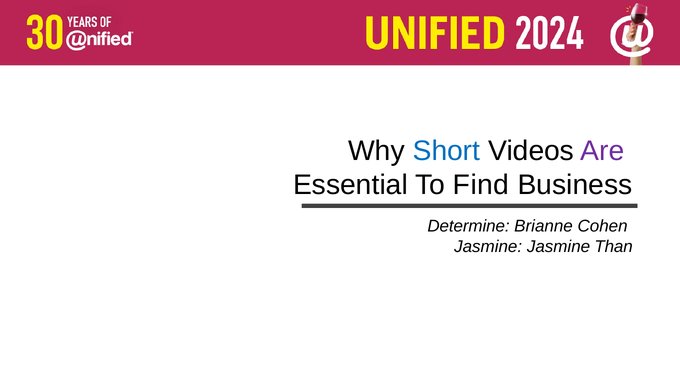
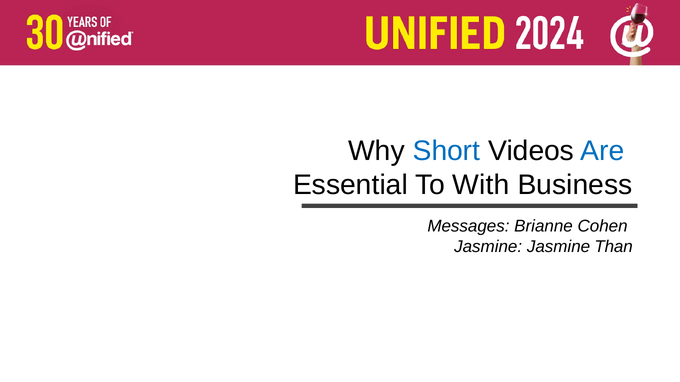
Are colour: purple -> blue (602, 151)
Find: Find -> With (481, 185)
Determine: Determine -> Messages (468, 226)
